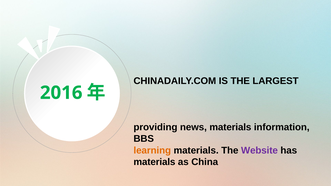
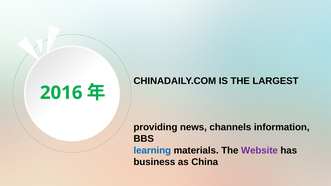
news materials: materials -> channels (230, 127)
learning colour: orange -> blue (152, 151)
materials: materials -> business (154, 162)
